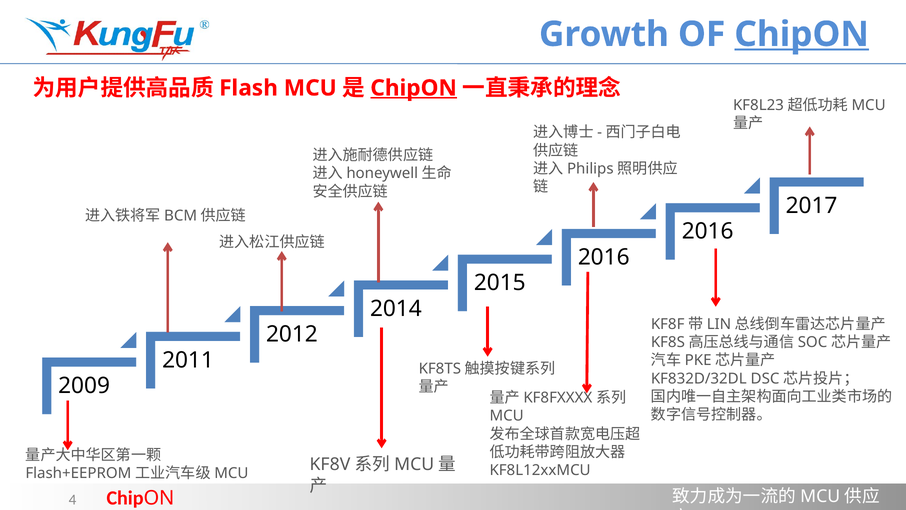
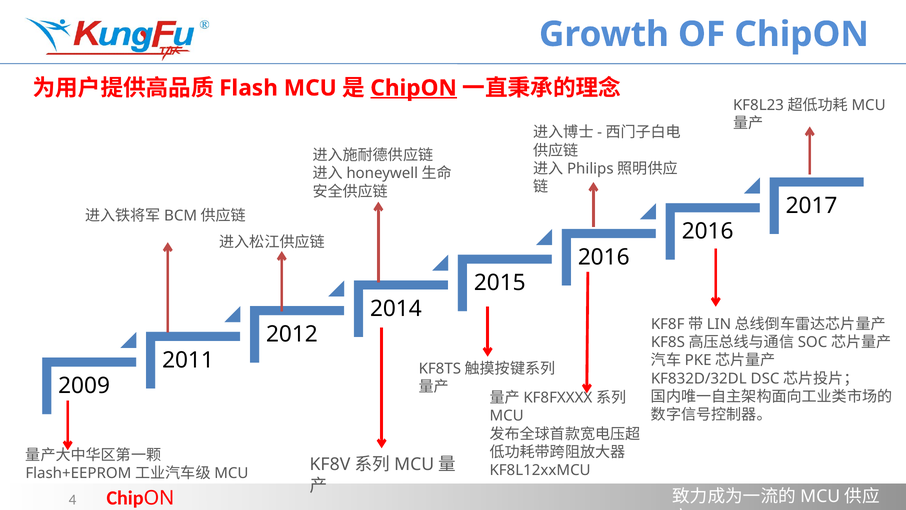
ChipON underline: present -> none (802, 34)
